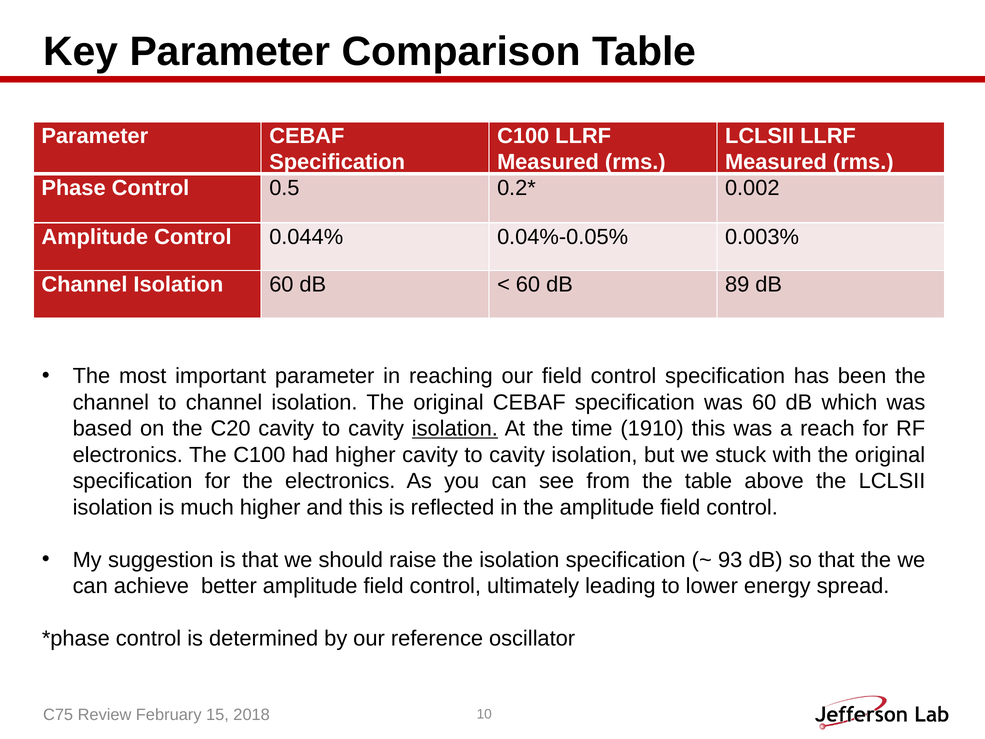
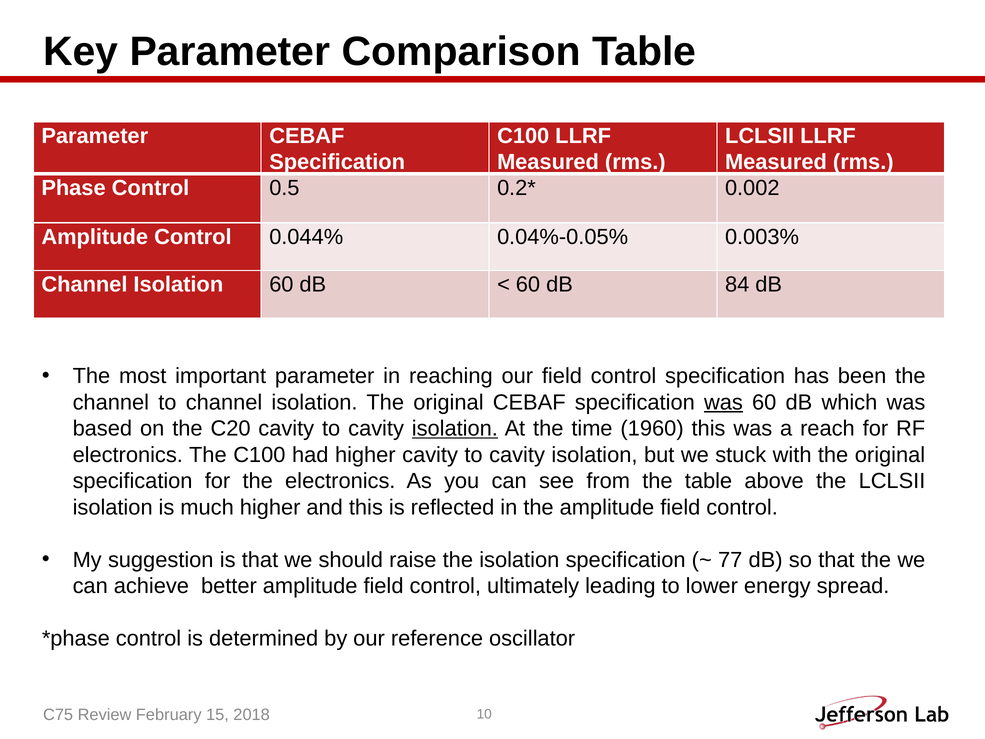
89: 89 -> 84 (737, 284)
was underline: none -> present (724, 402)
1910: 1910 -> 1960 (652, 428)
93: 93 -> 77 (730, 560)
